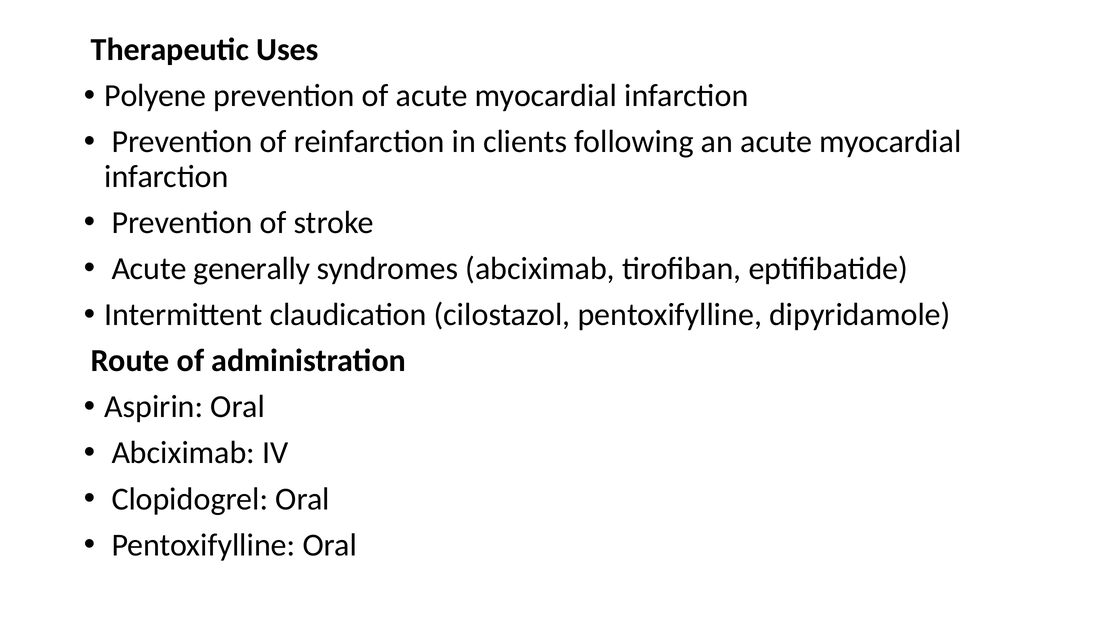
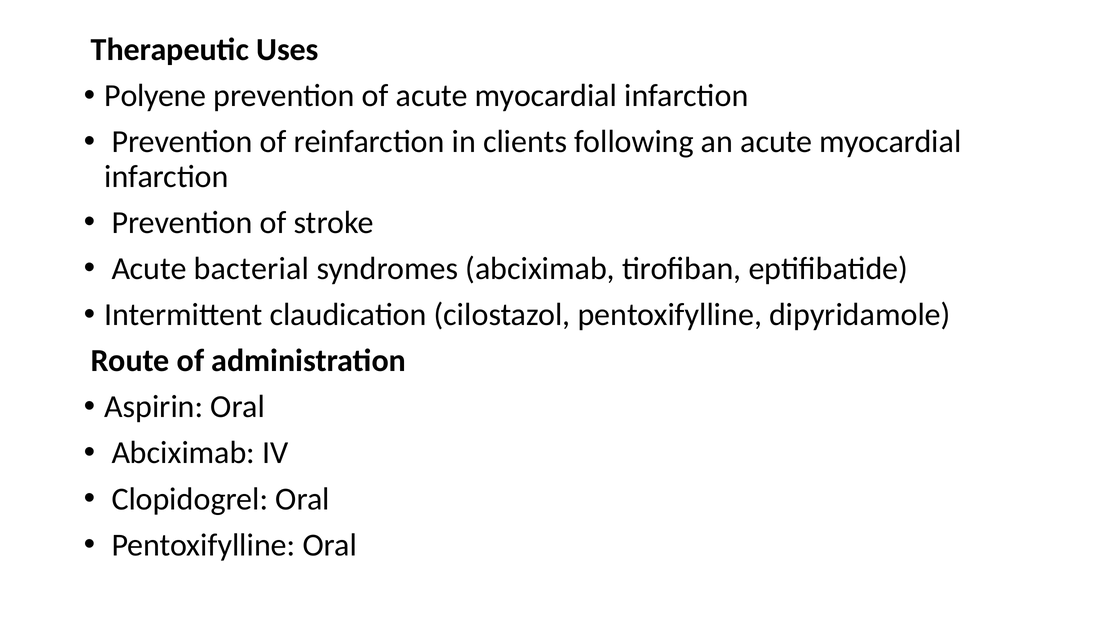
generally: generally -> bacterial (252, 269)
